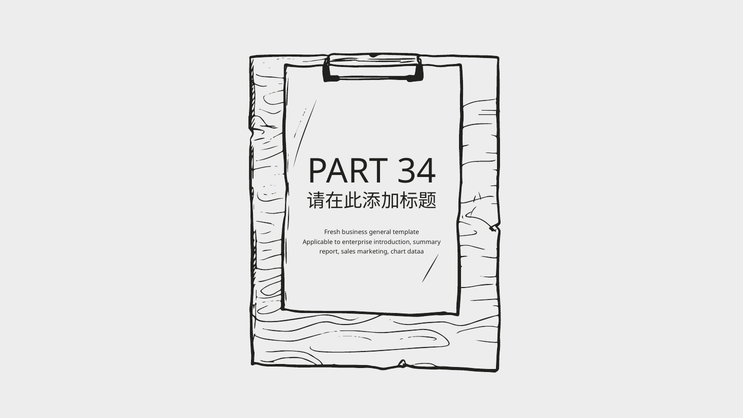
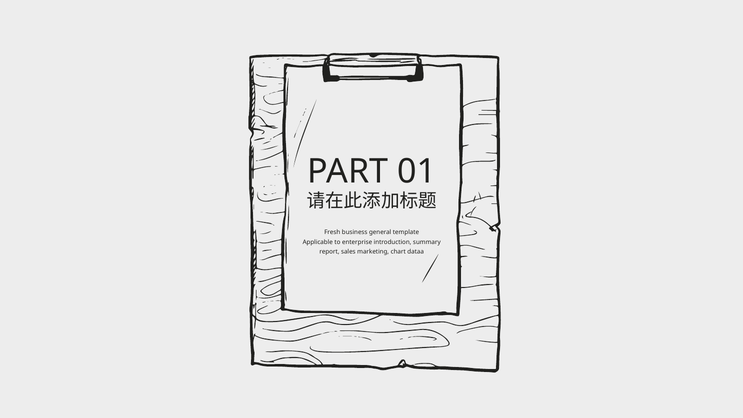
34: 34 -> 01 (417, 171)
